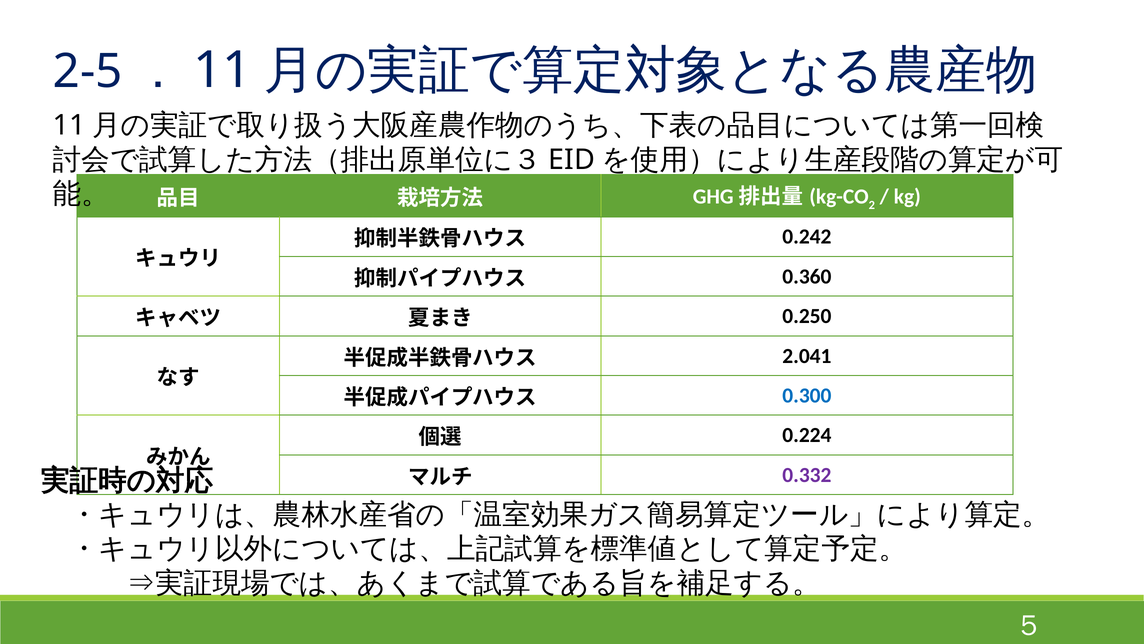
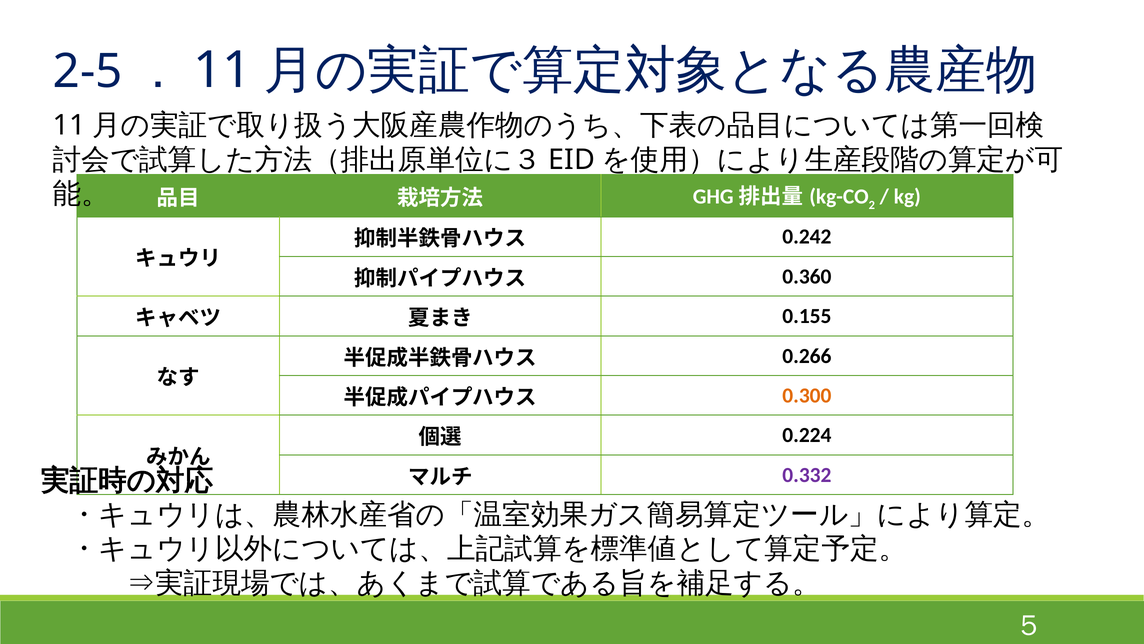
0.250: 0.250 -> 0.155 (807, 316)
2.041: 2.041 -> 0.266 (807, 356)
0.300 colour: blue -> orange (807, 395)
